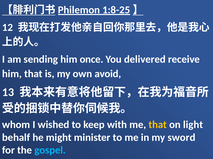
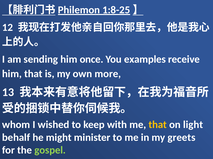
delivered: delivered -> examples (145, 60)
avoid: avoid -> more (108, 74)
sword: sword -> greets (182, 138)
gospel colour: light blue -> light green (50, 151)
